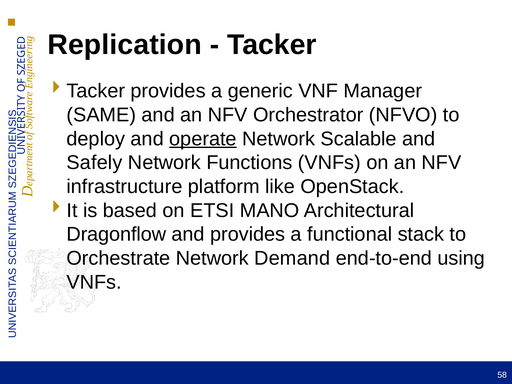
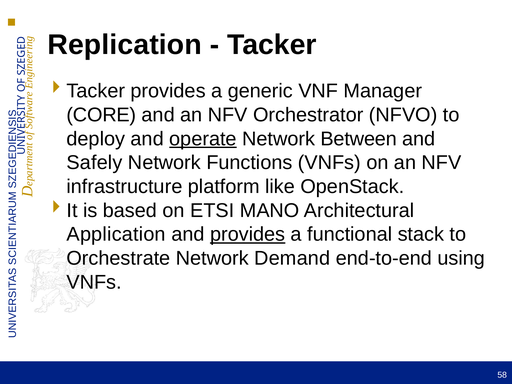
SAME: SAME -> CORE (101, 115)
Scalable: Scalable -> Between (359, 139)
Dragonflow: Dragonflow -> Application (116, 234)
provides underline: none -> present (248, 234)
